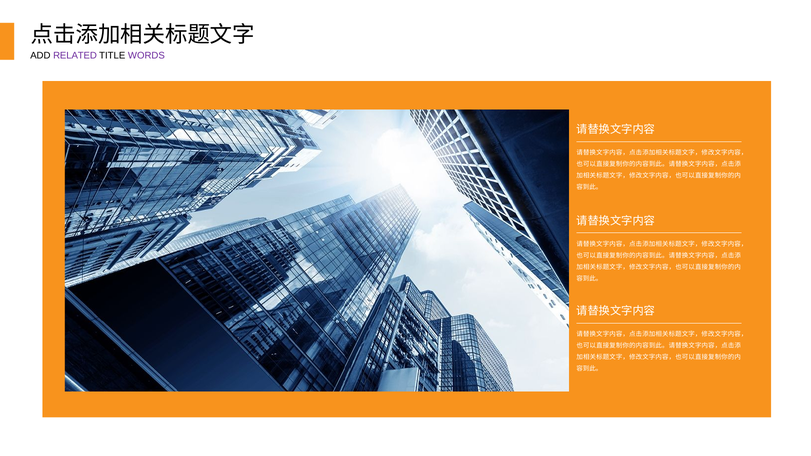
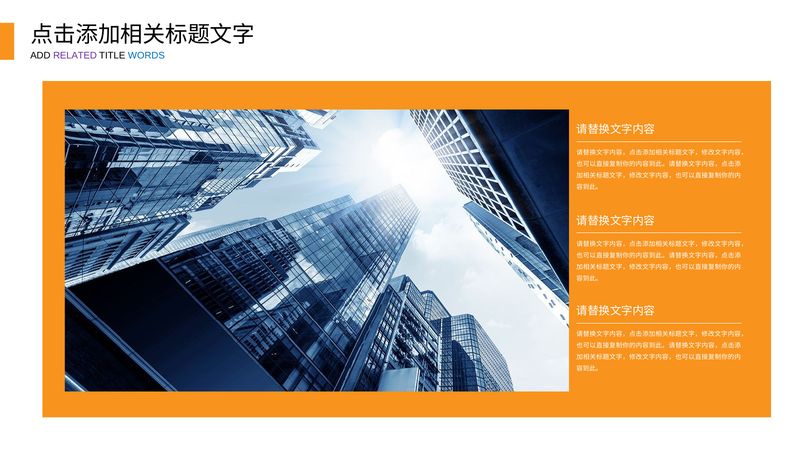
WORDS colour: purple -> blue (146, 56)
